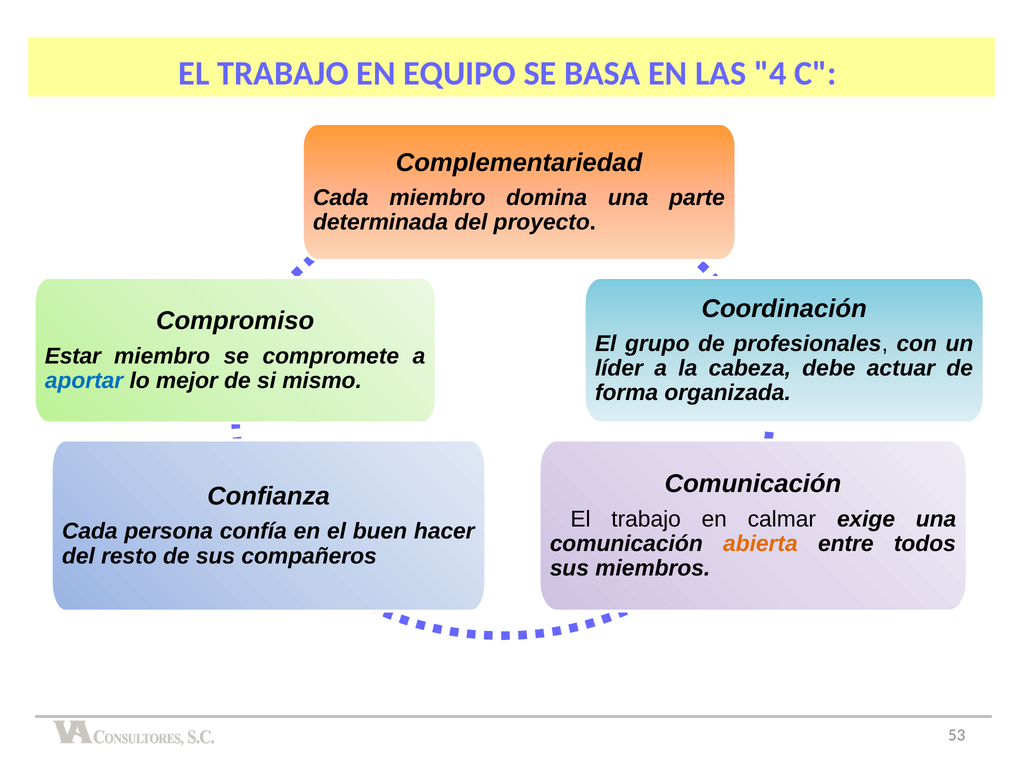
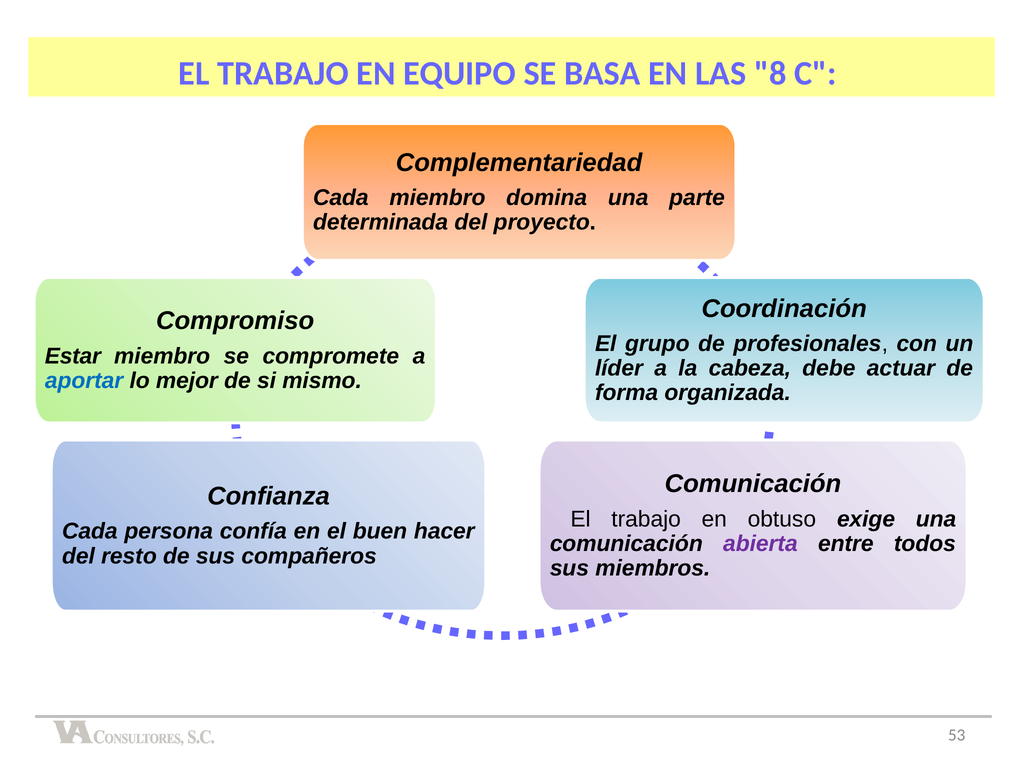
4: 4 -> 8 (770, 73)
calmar: calmar -> obtuso (782, 519)
abierta colour: orange -> purple (760, 544)
